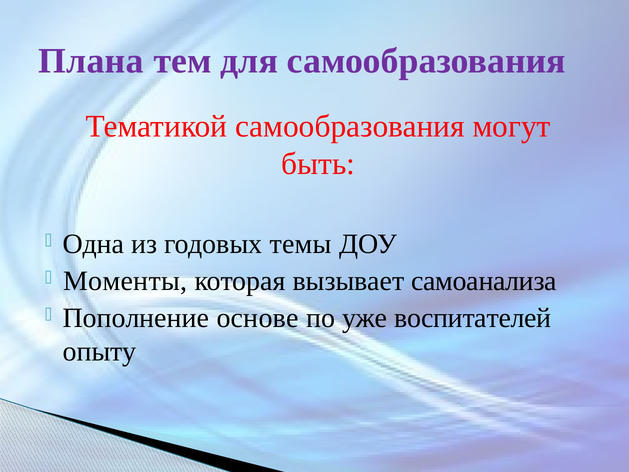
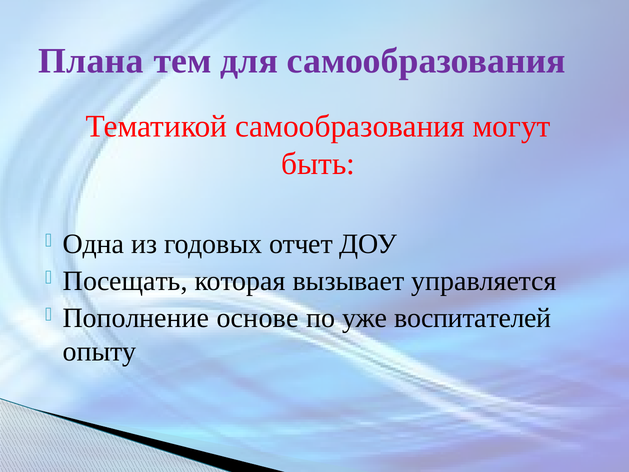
темы: темы -> отчет (301, 244)
Моменты: Моменты -> Посещать (125, 281)
самоанализа: самоанализа -> управляется (484, 281)
